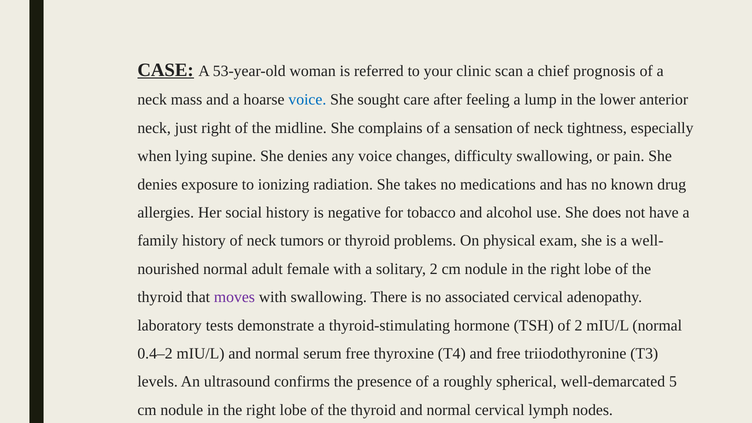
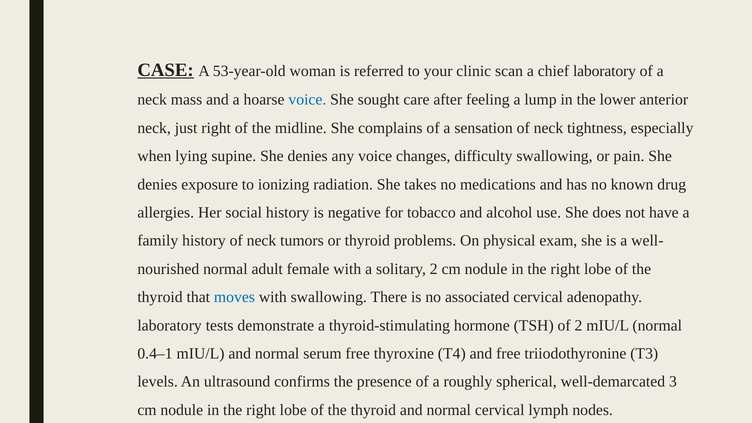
chief prognosis: prognosis -> laboratory (604, 71)
moves colour: purple -> blue (234, 297)
0.4–2: 0.4–2 -> 0.4–1 (155, 354)
5: 5 -> 3 (673, 382)
